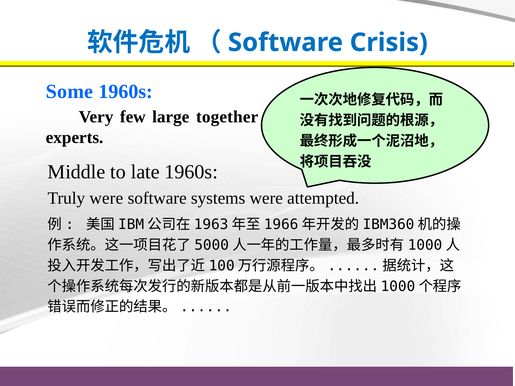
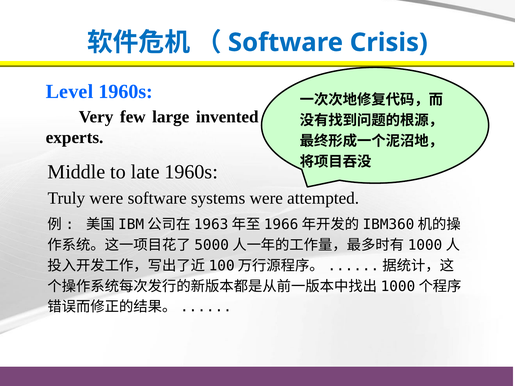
Some: Some -> Level (70, 92)
together: together -> invented (227, 117)
